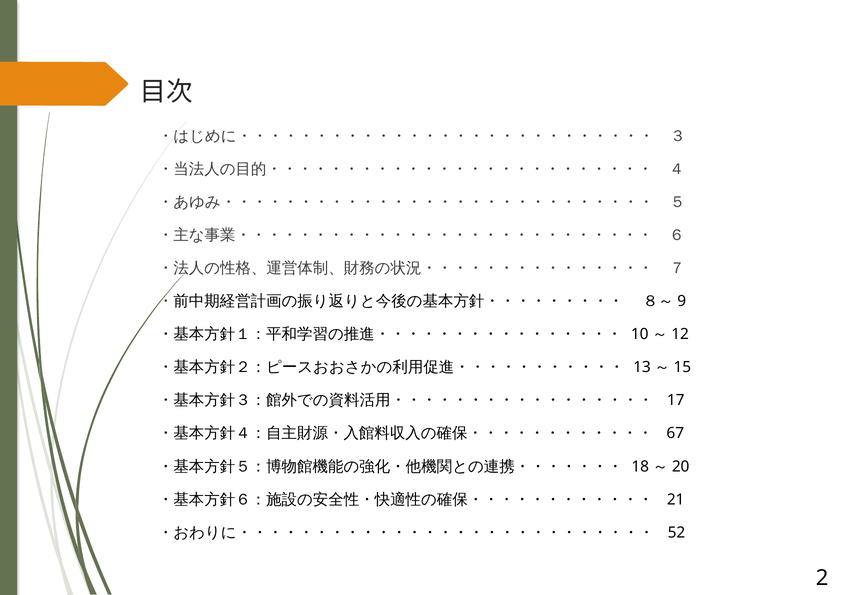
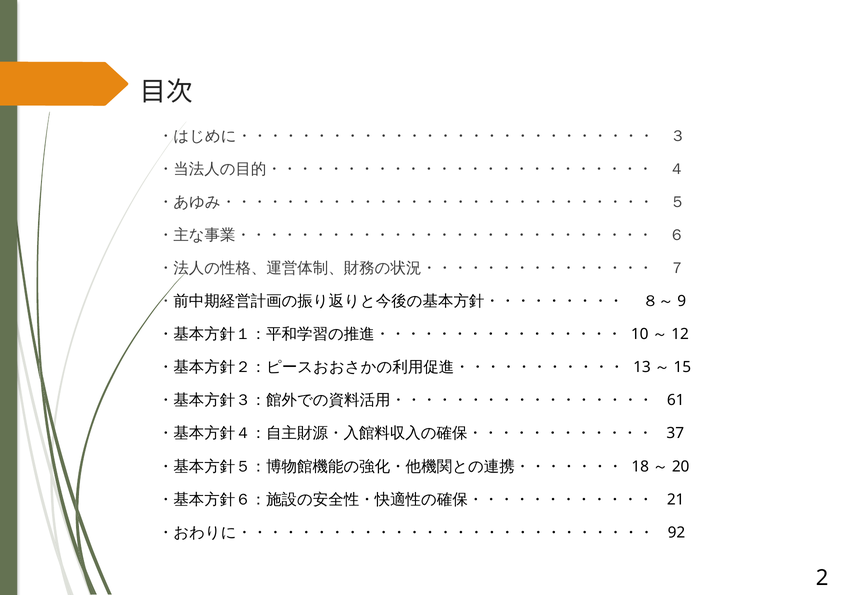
17: 17 -> 61 (676, 401)
67: 67 -> 37 (675, 434)
52: 52 -> 92 (677, 533)
